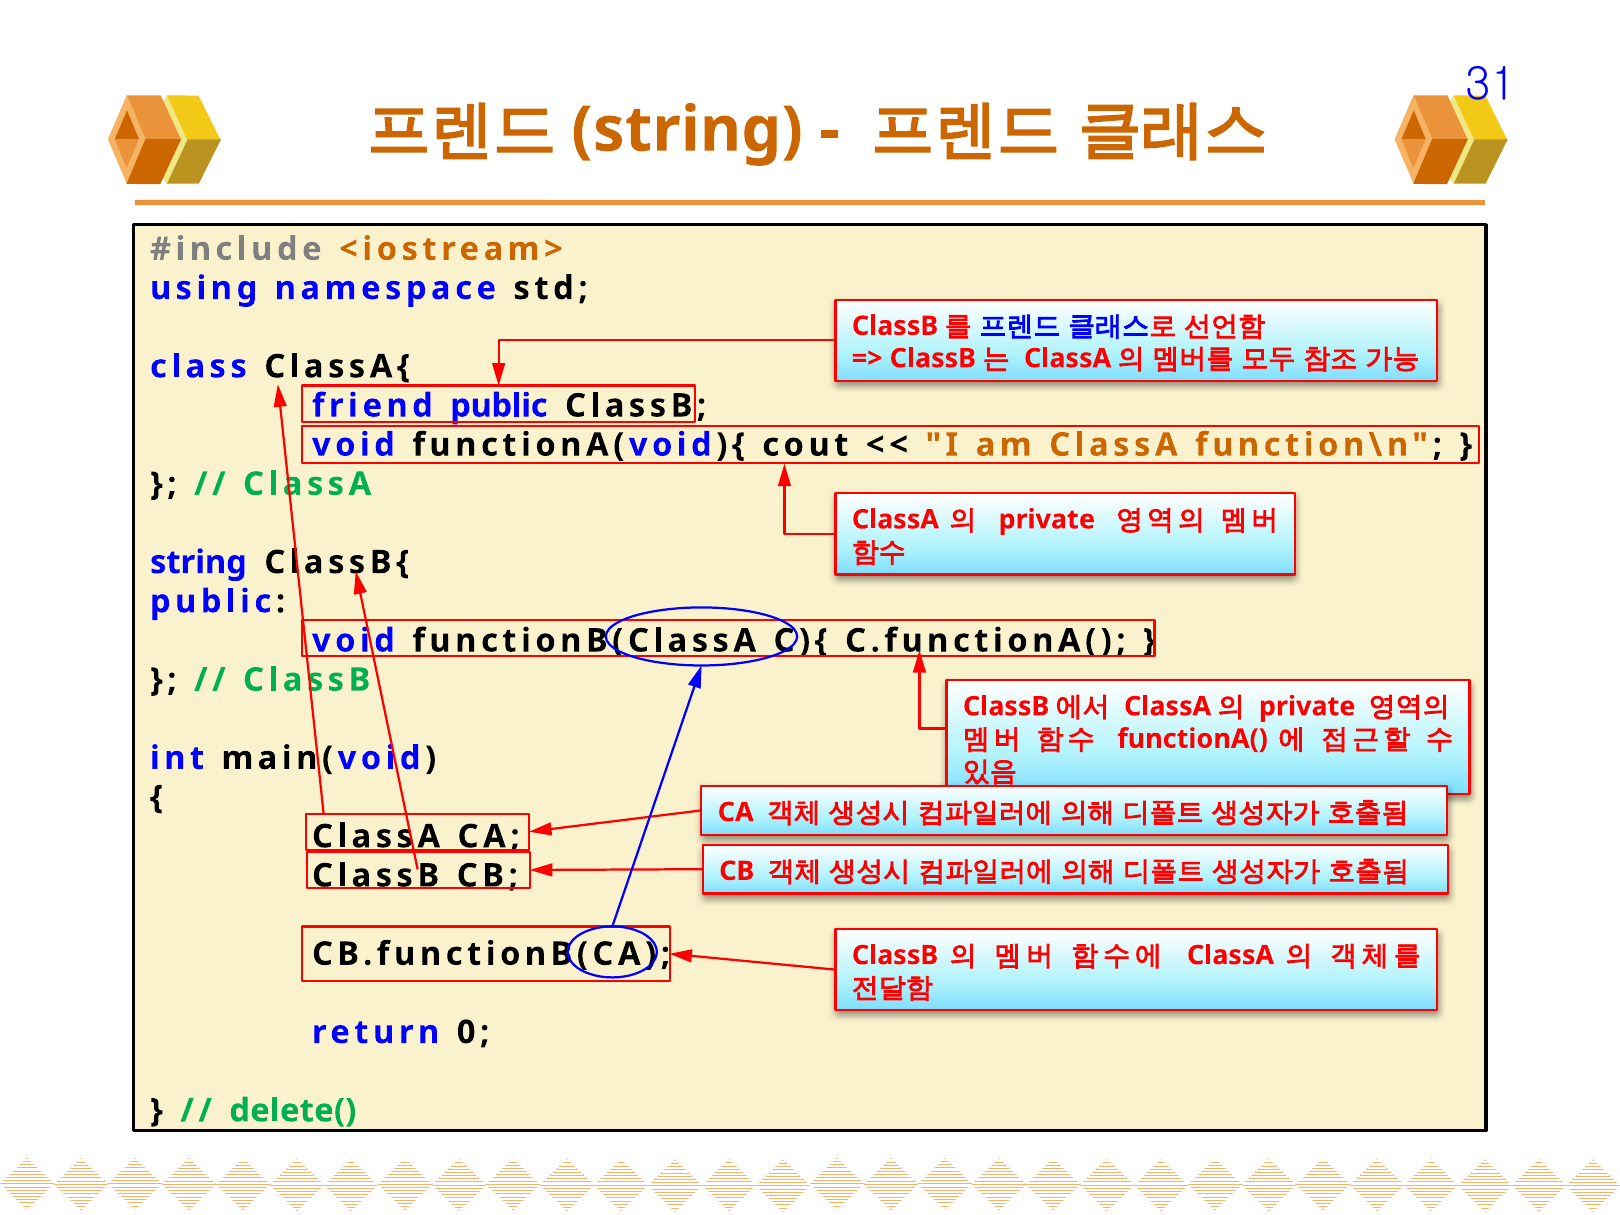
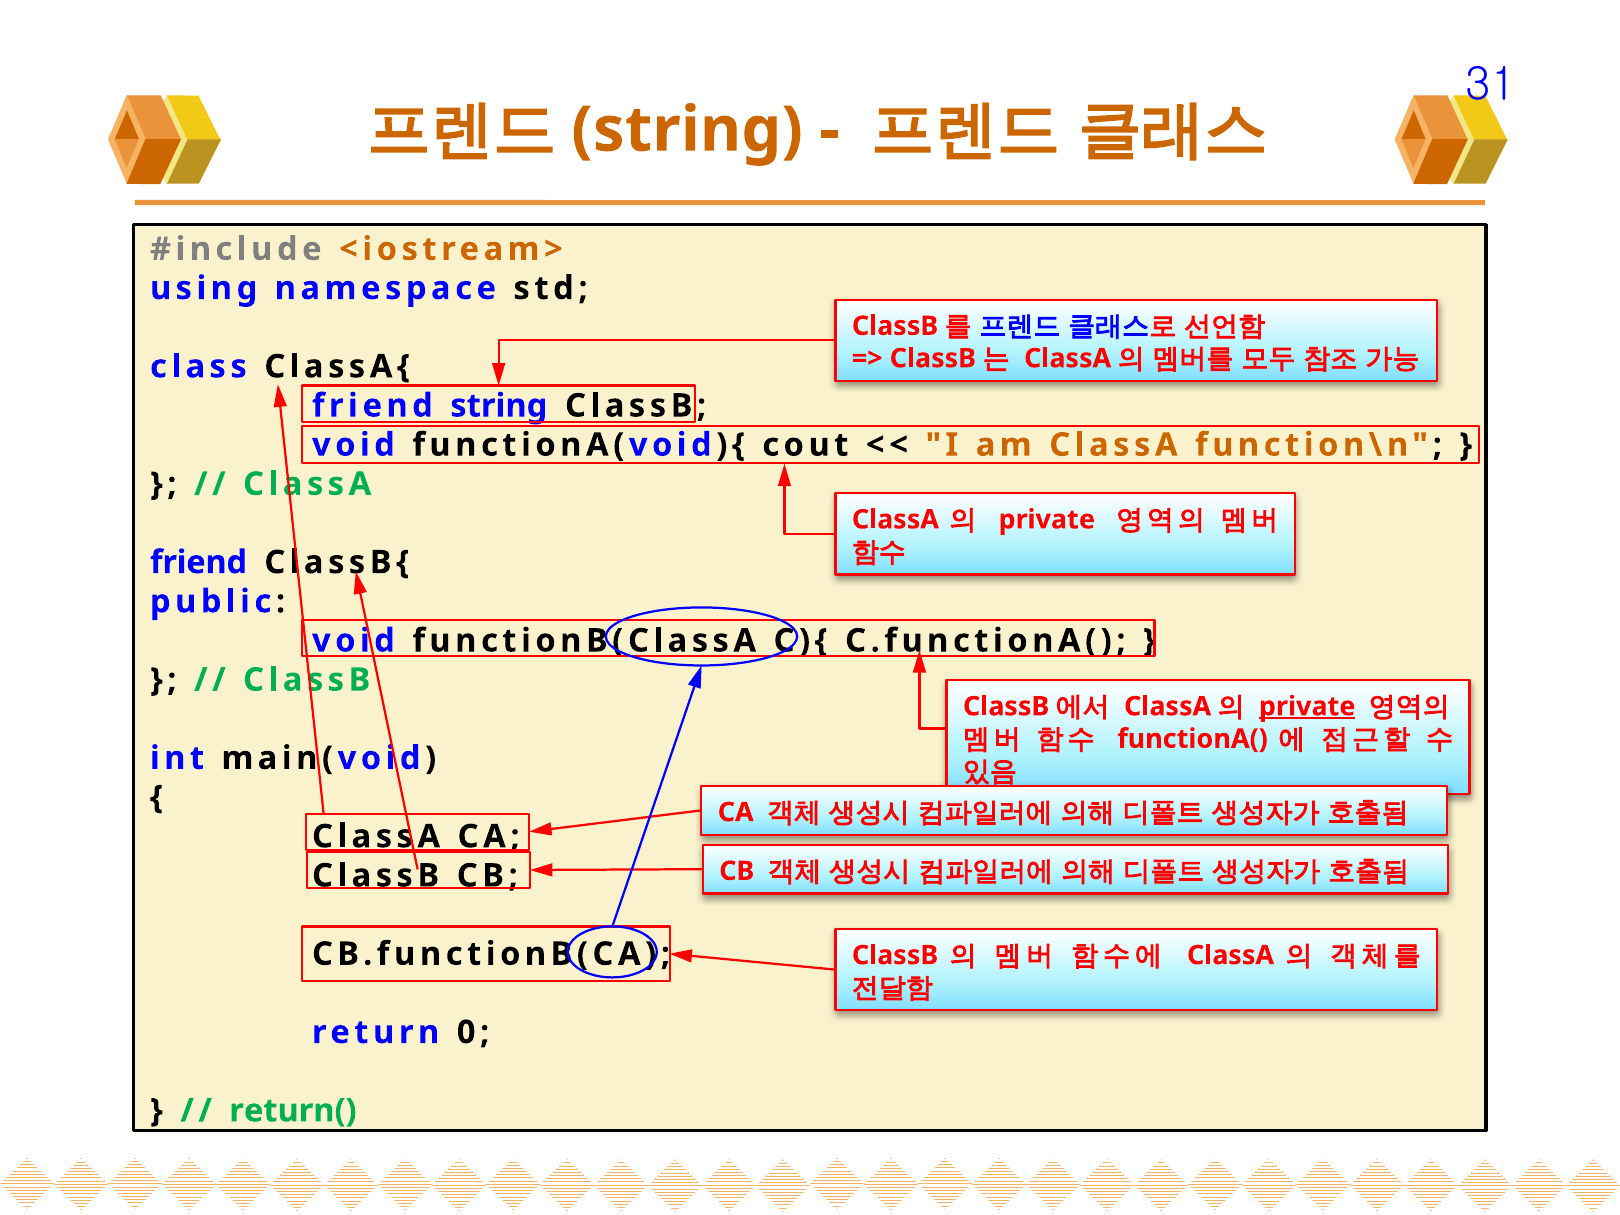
friend public: public -> string (499, 406)
string: string -> friend (199, 562)
private underline: none -> present (1307, 706)
delete(: delete( -> return( (293, 1111)
